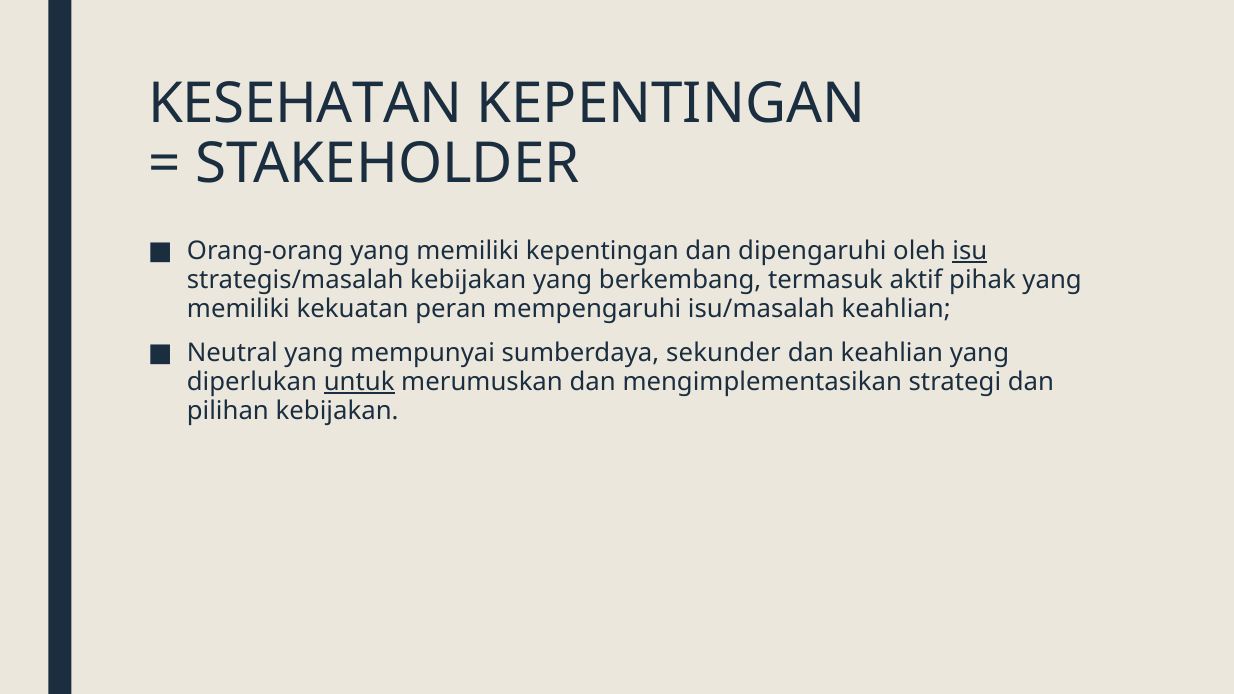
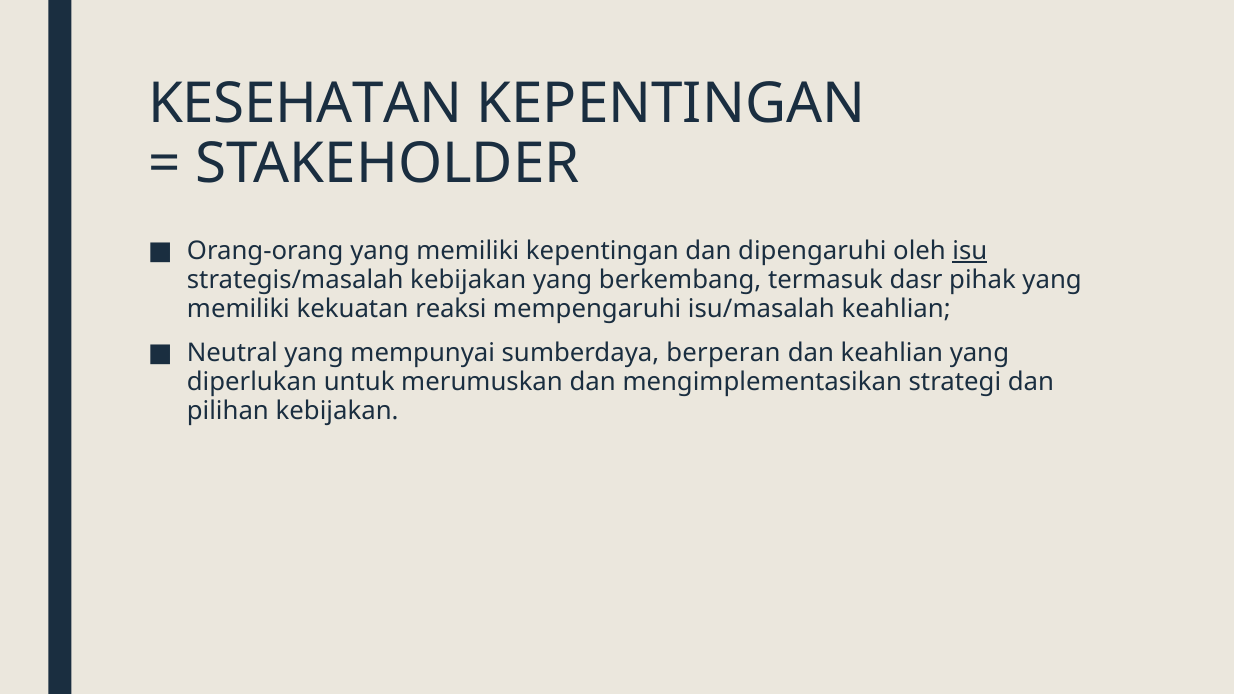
aktif: aktif -> dasr (916, 280)
peran: peran -> reaksi (451, 309)
sekunder: sekunder -> berperan (723, 353)
untuk underline: present -> none (359, 382)
